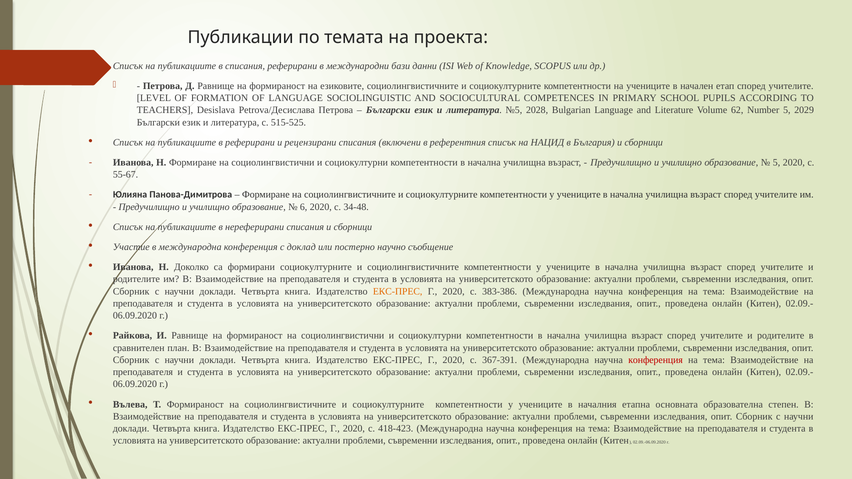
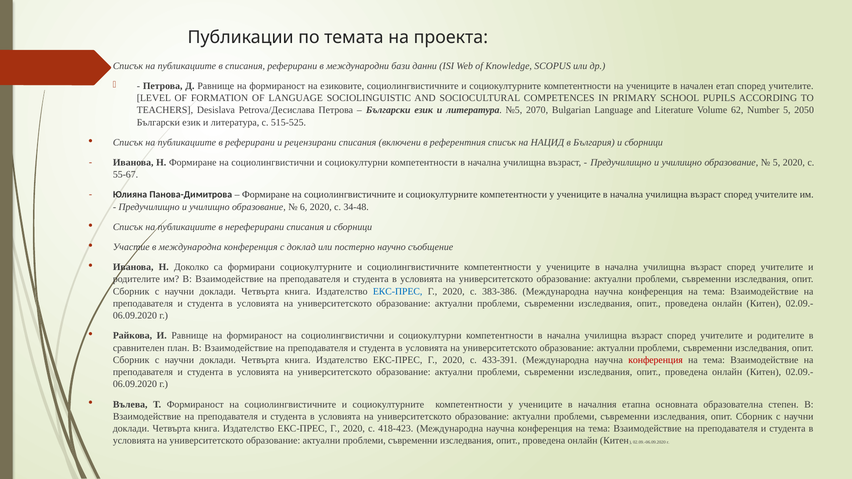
2028: 2028 -> 2070 (537, 110)
2029: 2029 -> 2050 (804, 110)
ЕКС-ПРЕС colour: orange -> blue (398, 292)
367-391: 367-391 -> 433-391 (500, 360)
